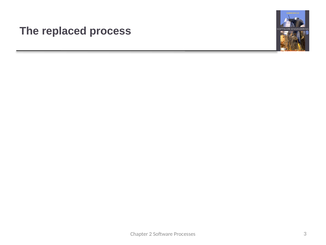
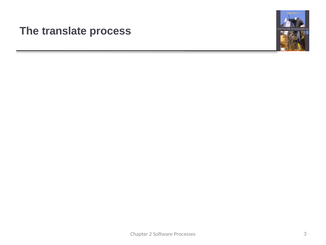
replaced: replaced -> translate (64, 31)
